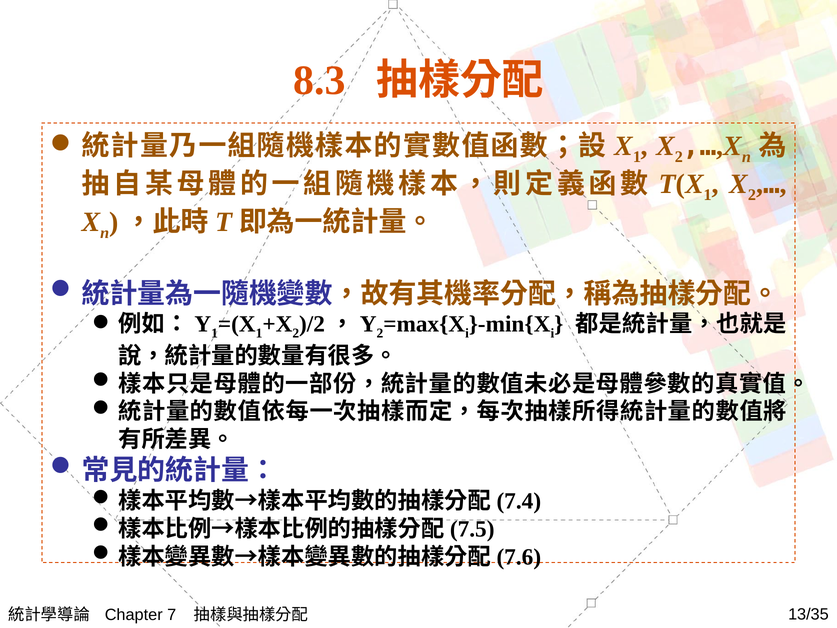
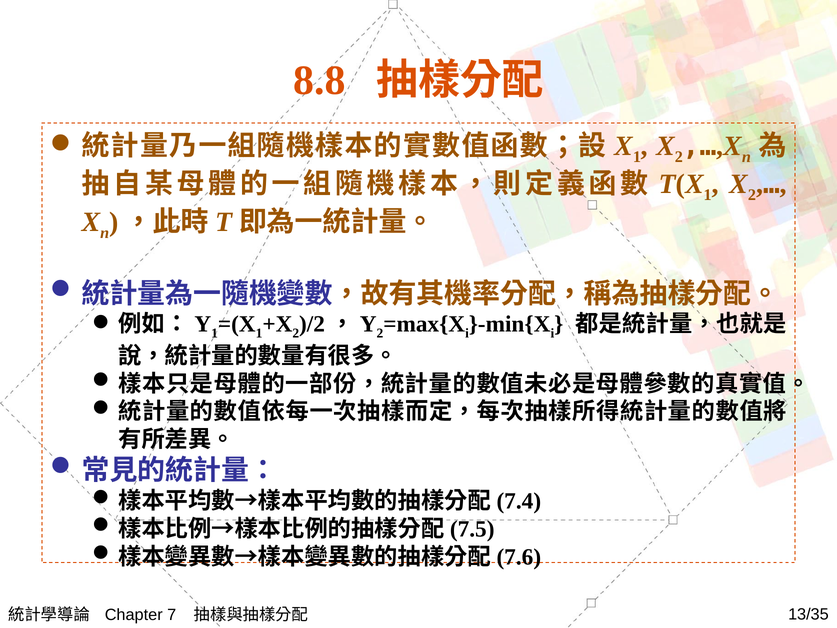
8.3: 8.3 -> 8.8 (319, 80)
